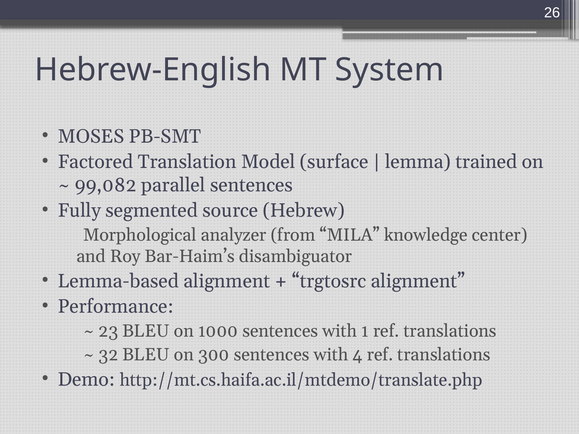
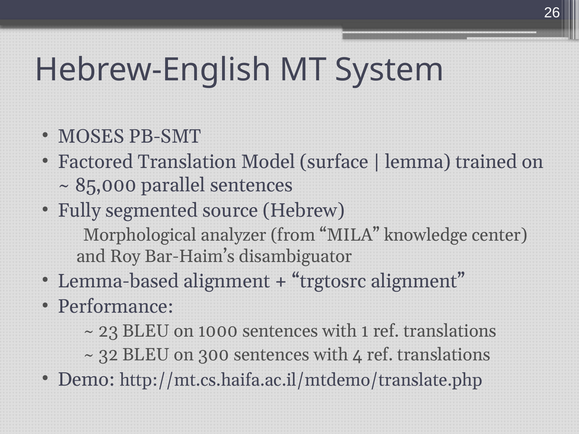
99,082: 99,082 -> 85,000 (106, 185)
